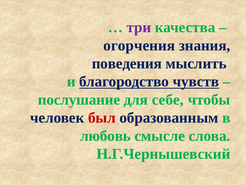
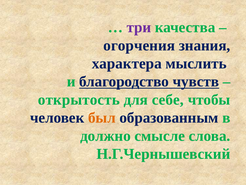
поведения: поведения -> характера (127, 63)
послушание: послушание -> открытость (79, 99)
был colour: red -> orange (102, 117)
любовь: любовь -> должно (105, 135)
